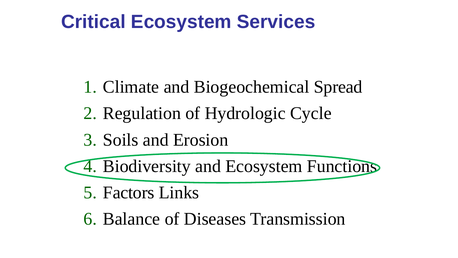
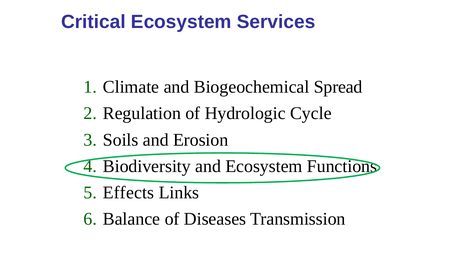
Factors: Factors -> Effects (129, 192)
